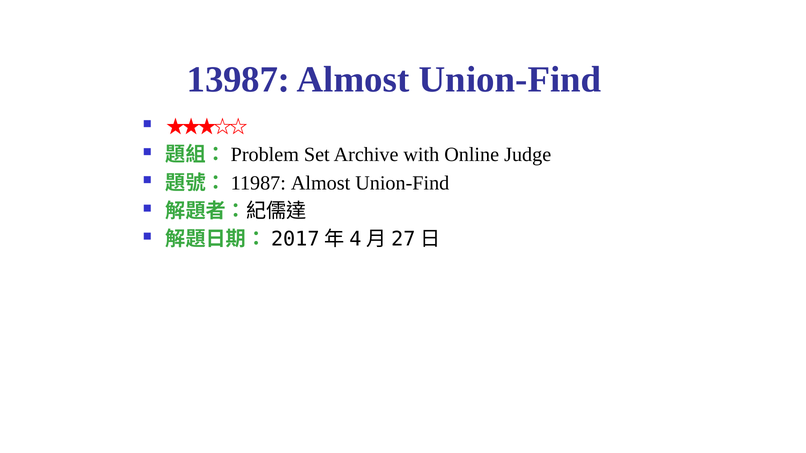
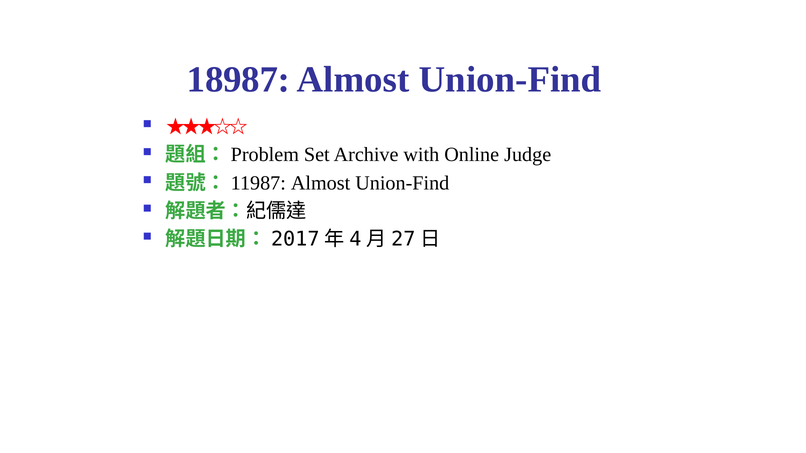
13987: 13987 -> 18987 (238, 80)
